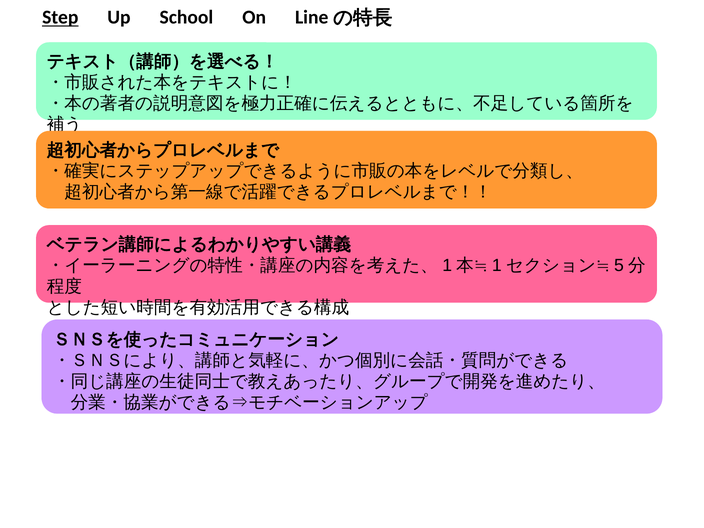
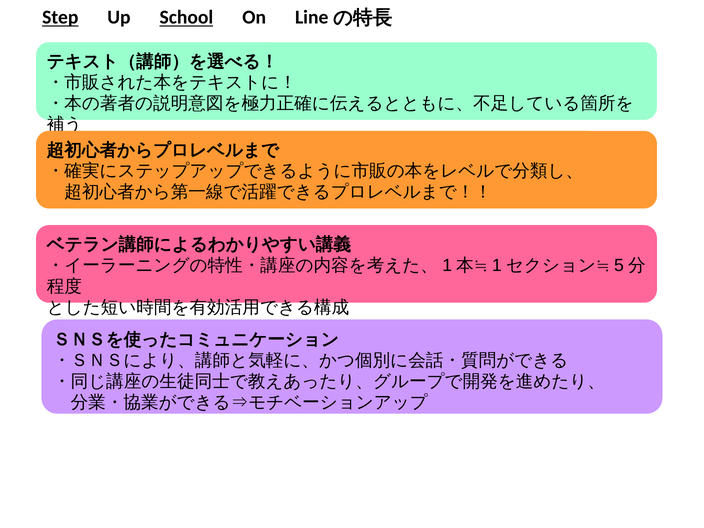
School underline: none -> present (186, 17)
